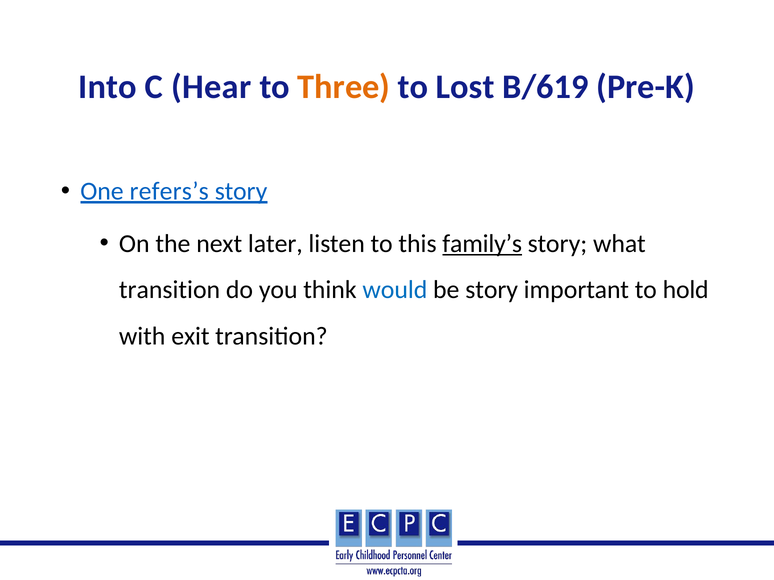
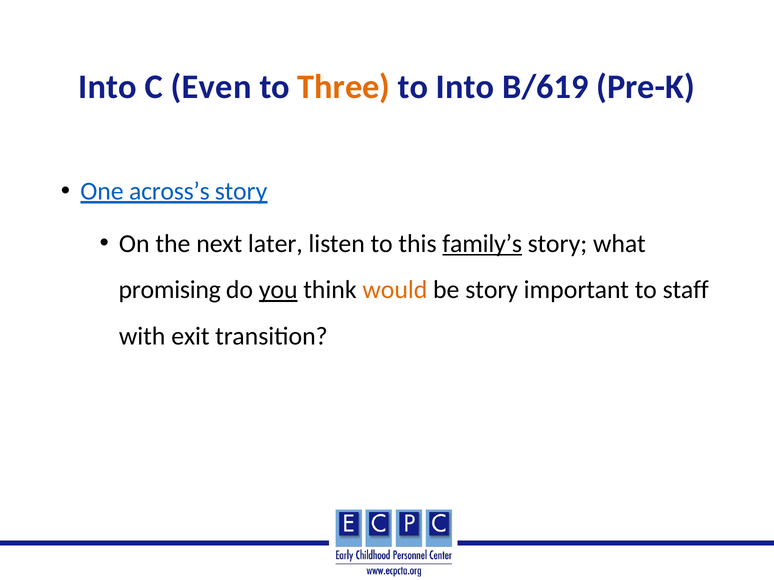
Hear: Hear -> Even (211, 87)
to Lost: Lost -> Into (465, 87)
refers’s: refers’s -> across’s (169, 191)
transition: transition -> promising (170, 290)
you underline: none -> present (278, 290)
would colour: blue -> orange (395, 290)
hold: hold -> staff (686, 290)
